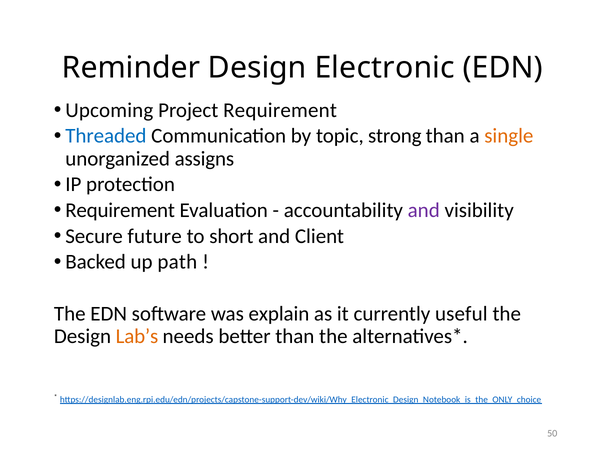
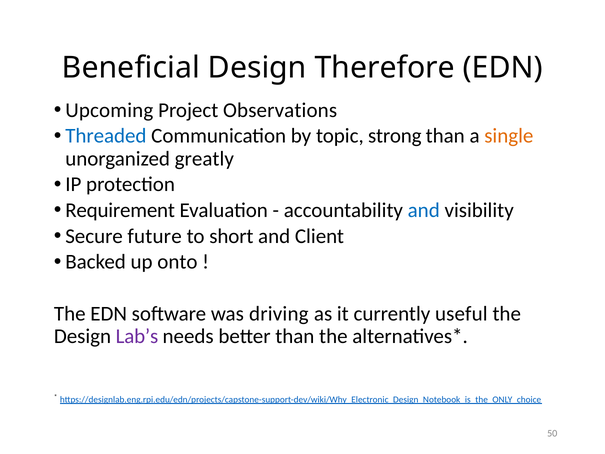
Reminder: Reminder -> Beneficial (131, 68)
Electronic: Electronic -> Therefore (385, 68)
Project Requirement: Requirement -> Observations (280, 110)
assigns: assigns -> greatly (204, 159)
and colour: purple -> blue (424, 210)
path: path -> onto (177, 262)
explain: explain -> driving (279, 313)
Lab’s colour: orange -> purple (137, 336)
